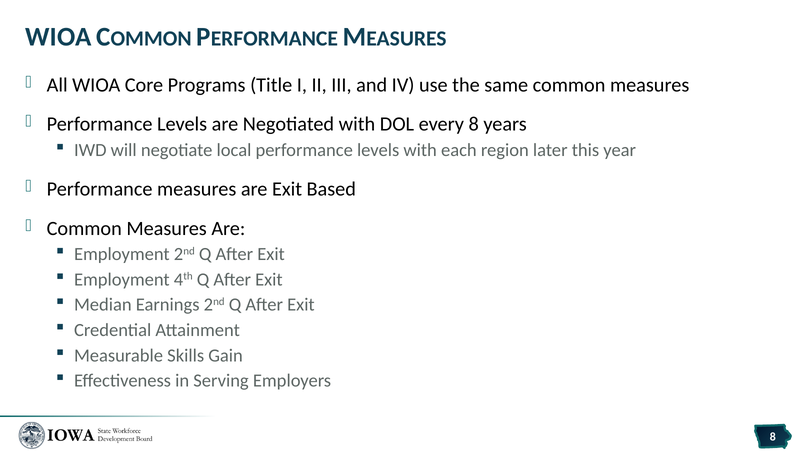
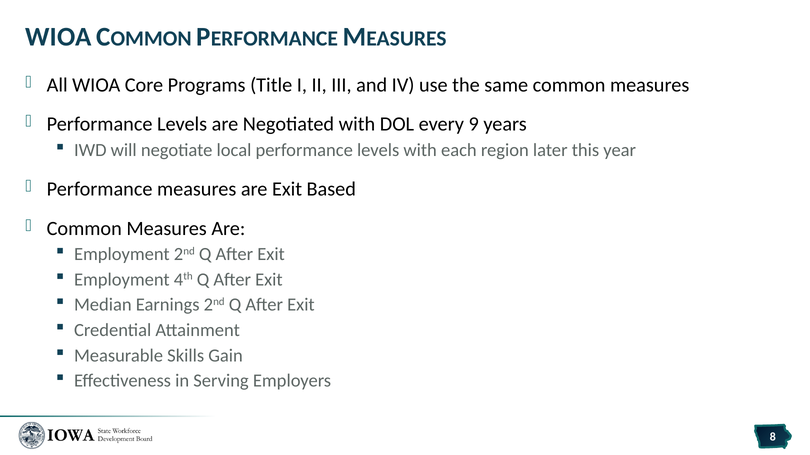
every 8: 8 -> 9 (474, 124)
